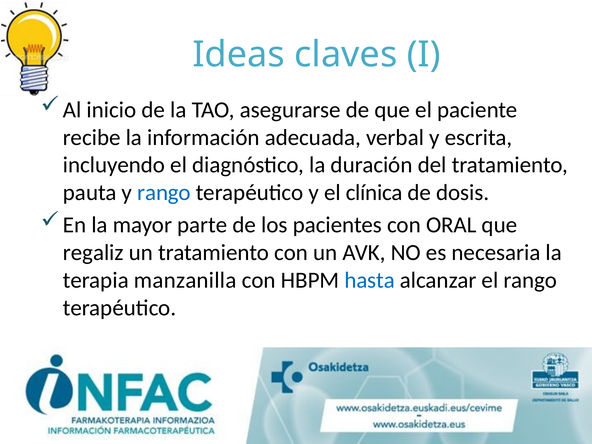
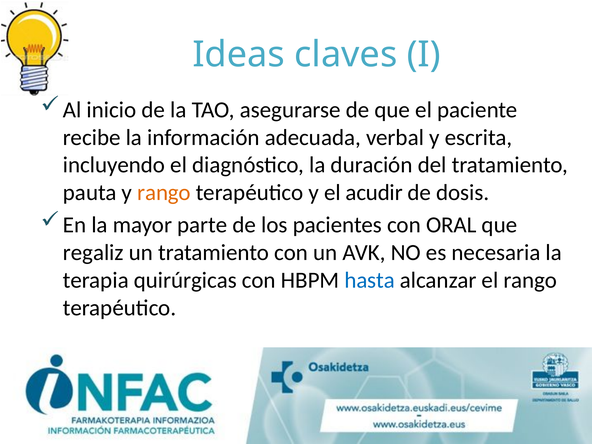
rango colour: blue -> orange (164, 193)
clínica: clínica -> acudir (374, 193)
manzanilla: manzanilla -> quirúrgicas (185, 280)
